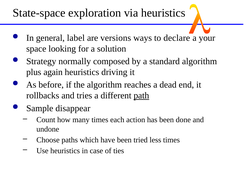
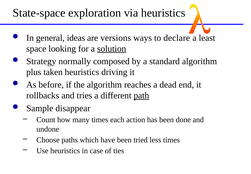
label: label -> ideas (76, 38)
your: your -> least (207, 38)
solution underline: none -> present (112, 49)
again: again -> taken (53, 72)
